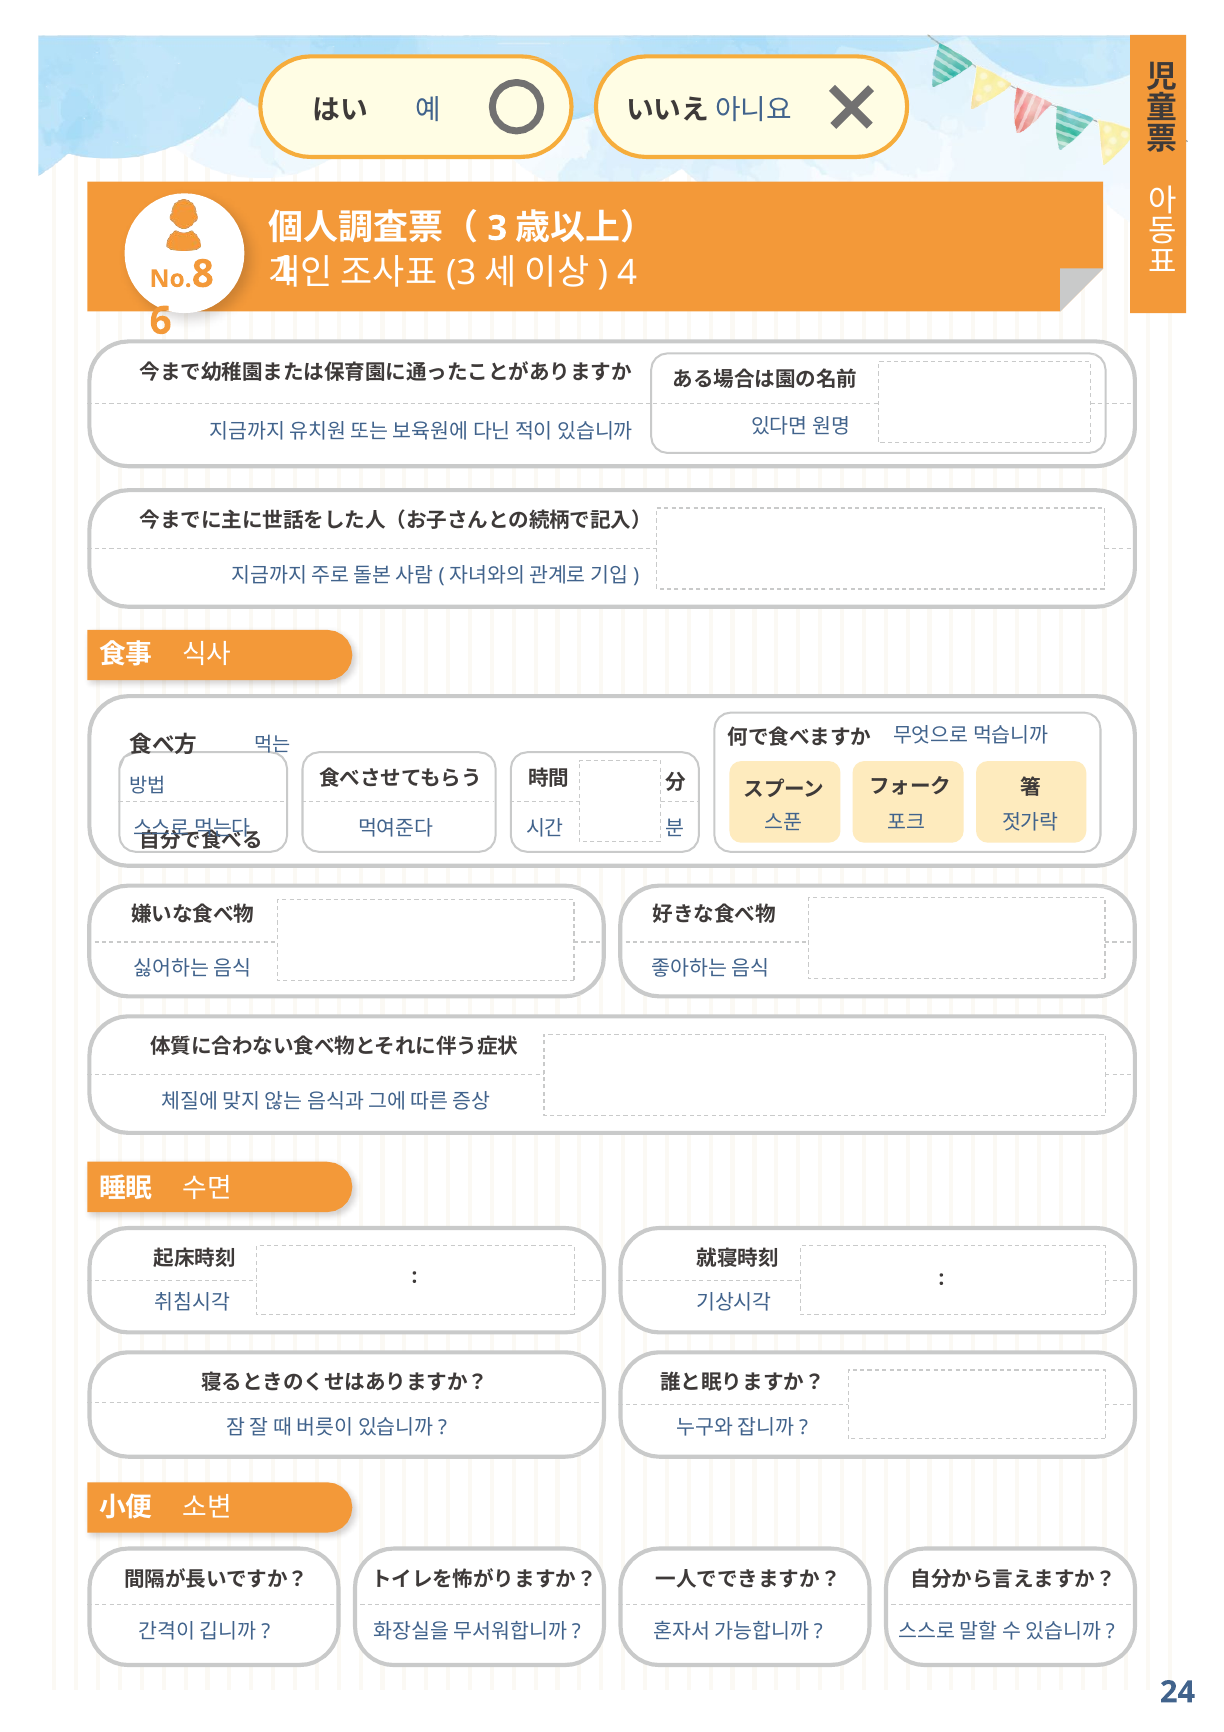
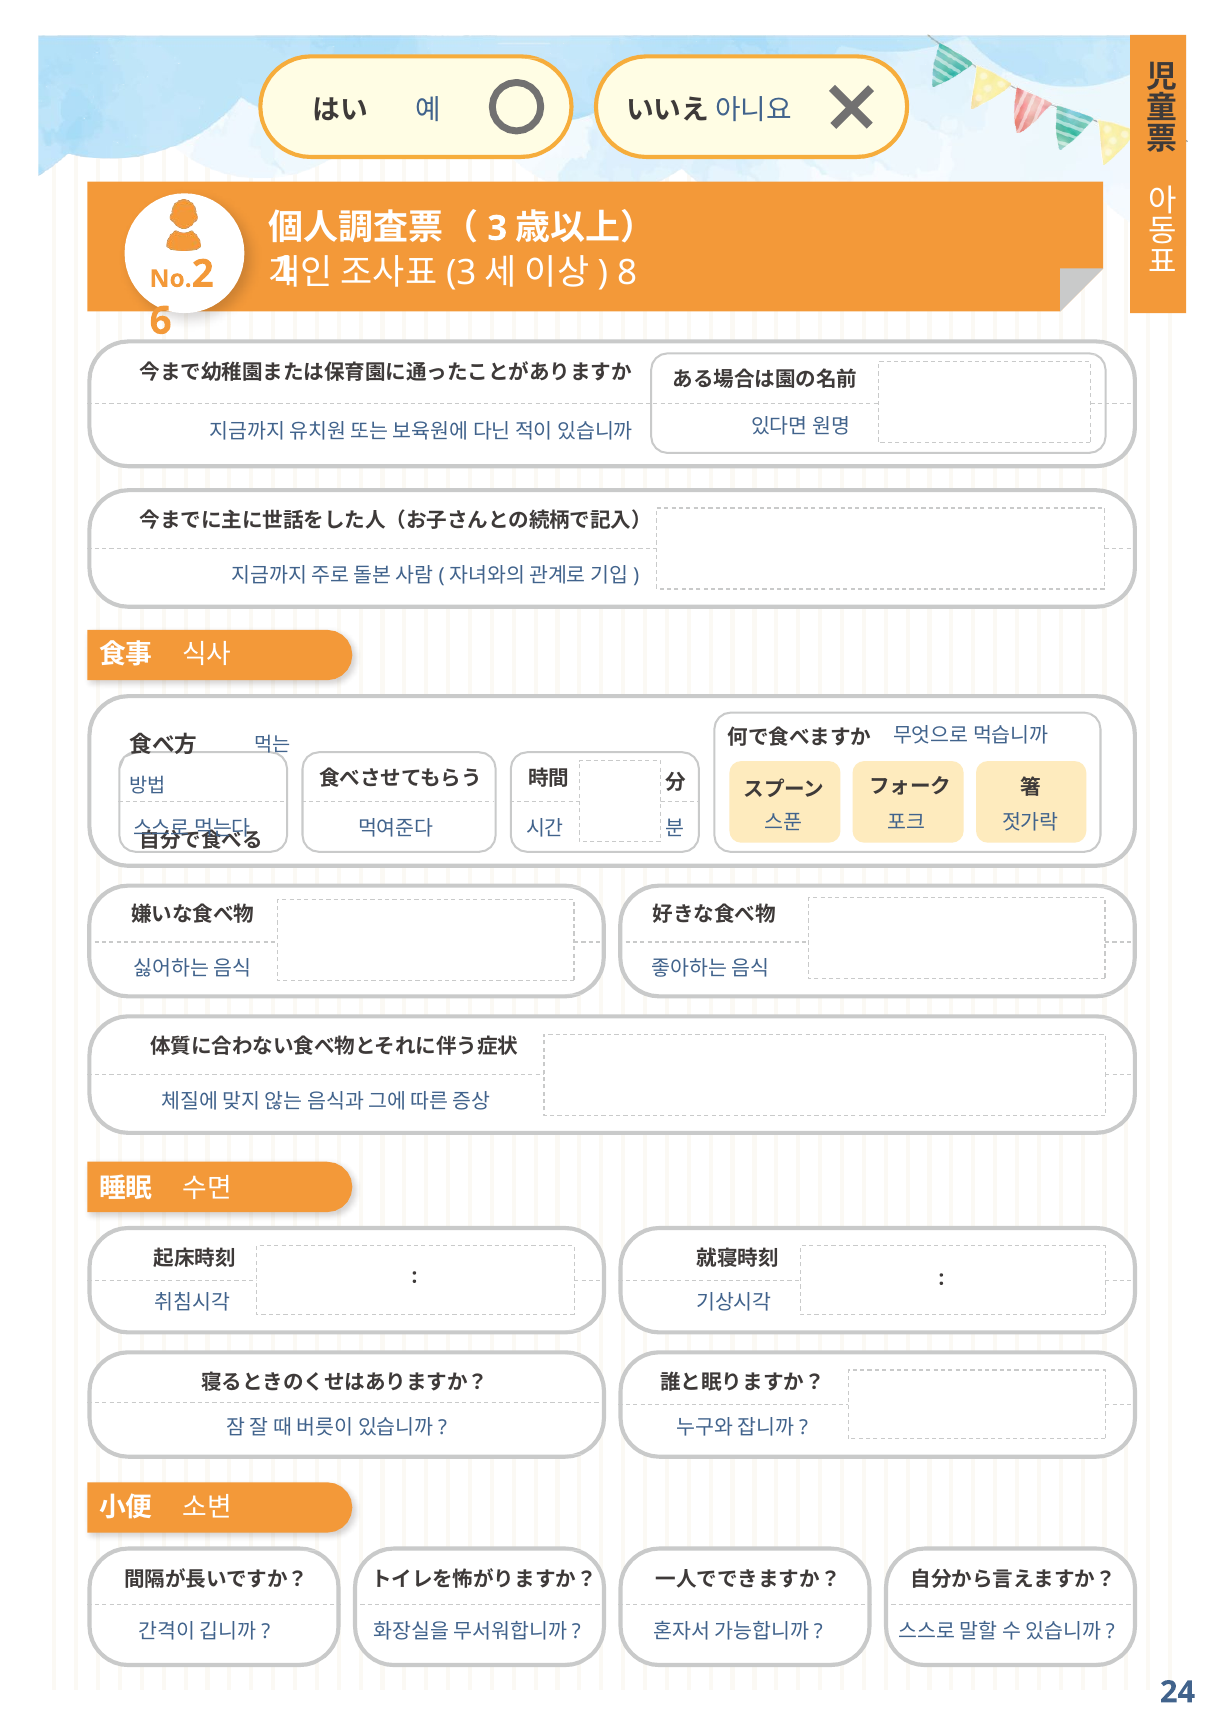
4: 4 -> 8 (627, 273)
8: 8 -> 2 (203, 274)
